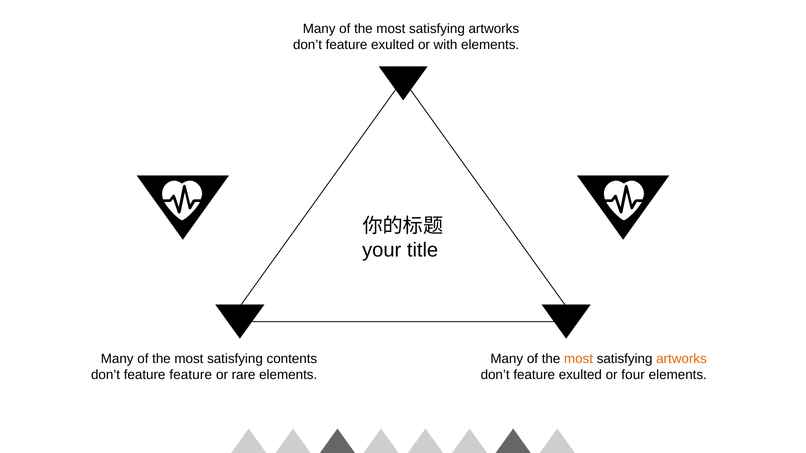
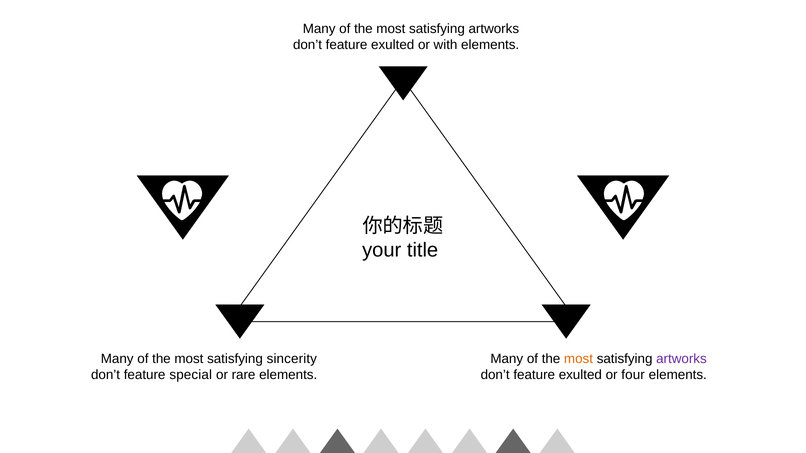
contents: contents -> sincerity (292, 359)
artworks colour: orange -> purple (681, 359)
feature feature: feature -> special (191, 375)
